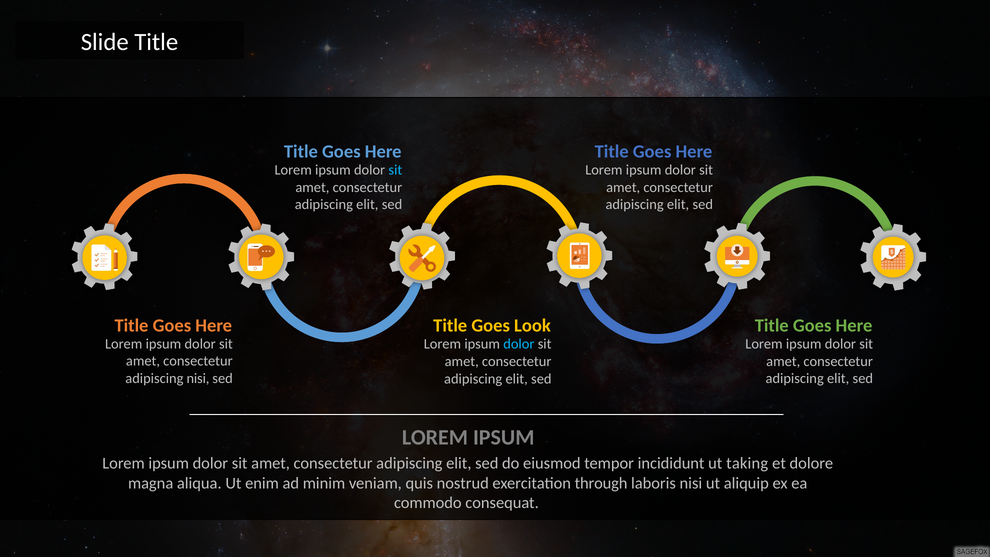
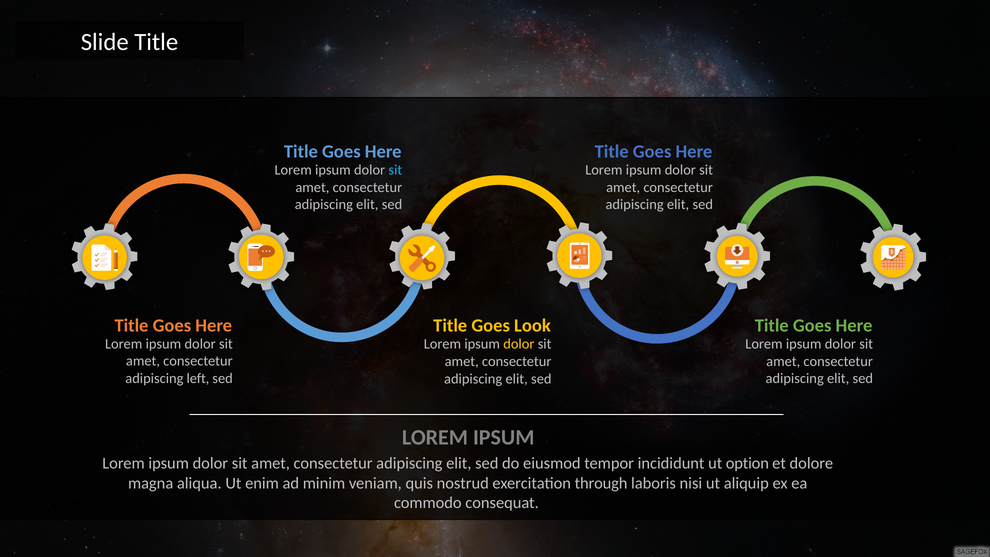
dolor colour: light blue -> yellow (519, 344)
adipiscing nisi: nisi -> left (198, 378)
taking: taking -> option (747, 463)
